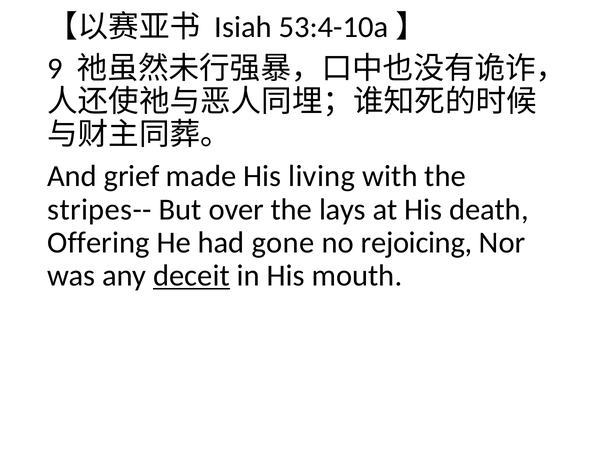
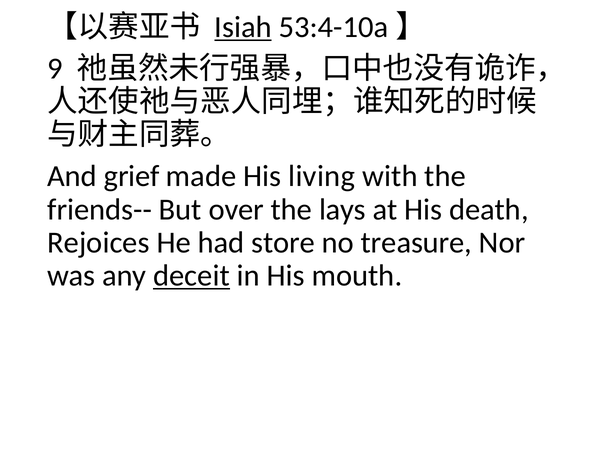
Isiah underline: none -> present (243, 27)
stripes--: stripes-- -> friends-- (100, 209)
Offering: Offering -> Rejoices (98, 242)
gone: gone -> store (283, 242)
rejoicing: rejoicing -> treasure (416, 242)
